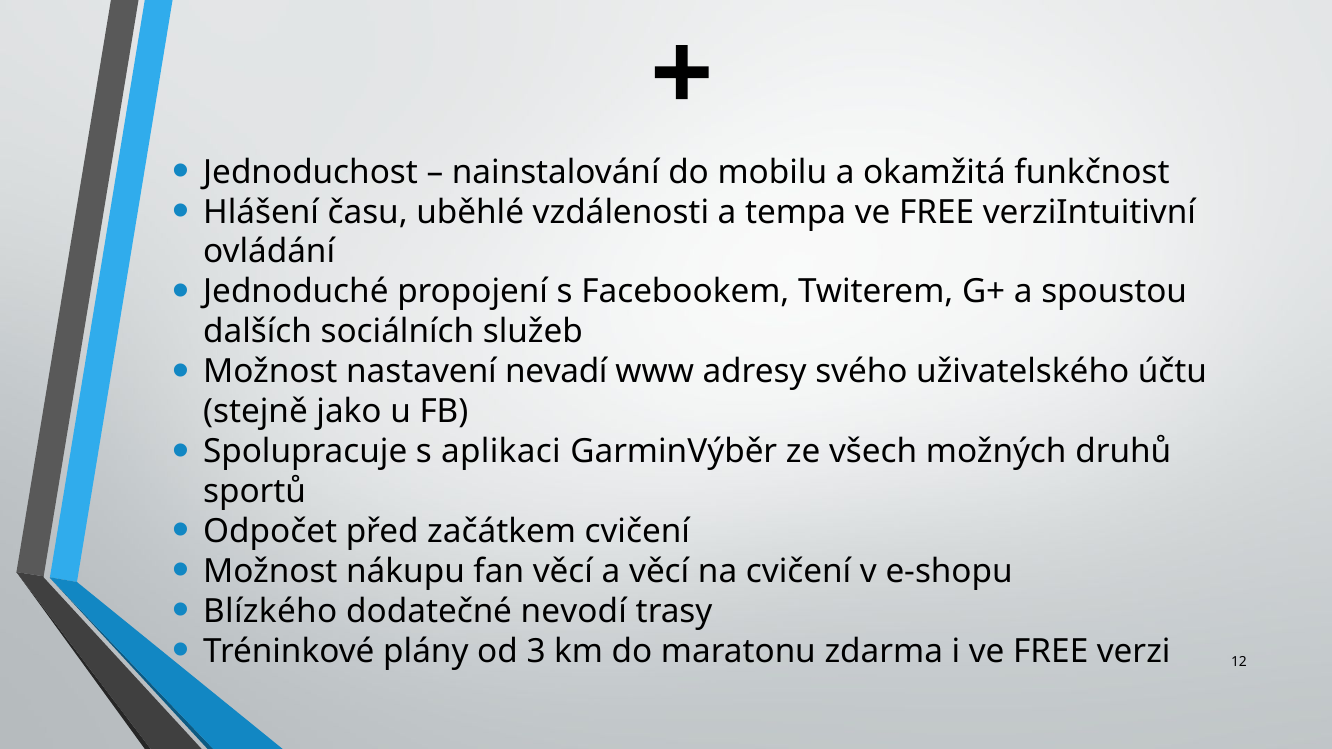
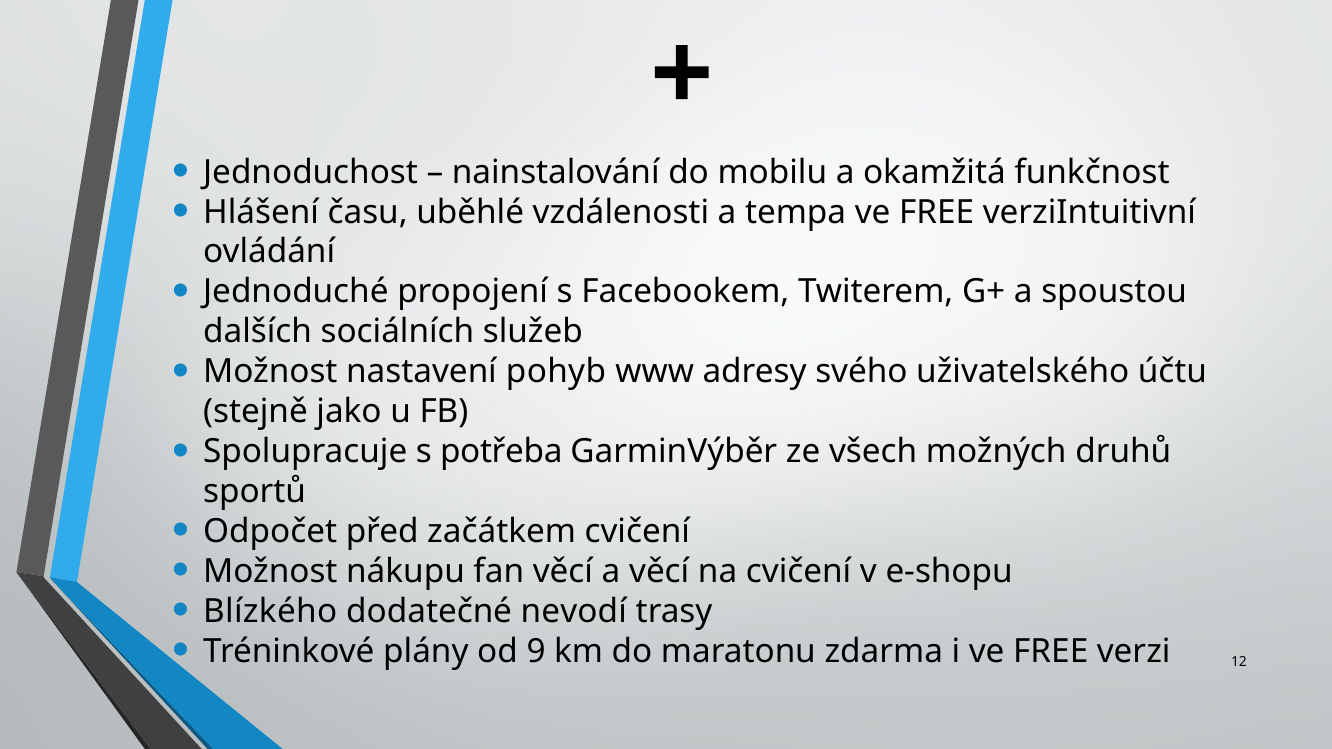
nevadí: nevadí -> pohyb (556, 372)
aplikaci: aplikaci -> potřeba (501, 452)
3: 3 -> 9 (536, 652)
